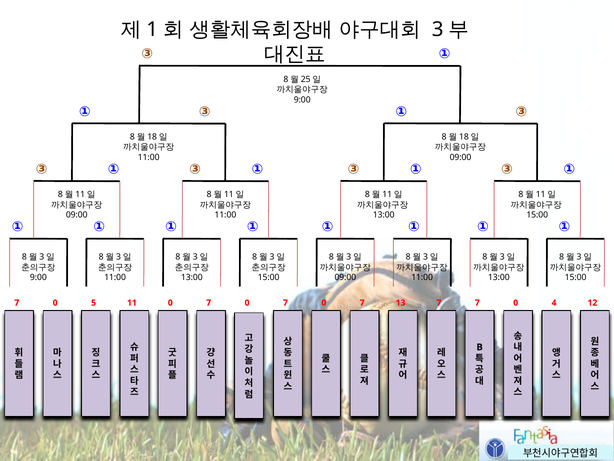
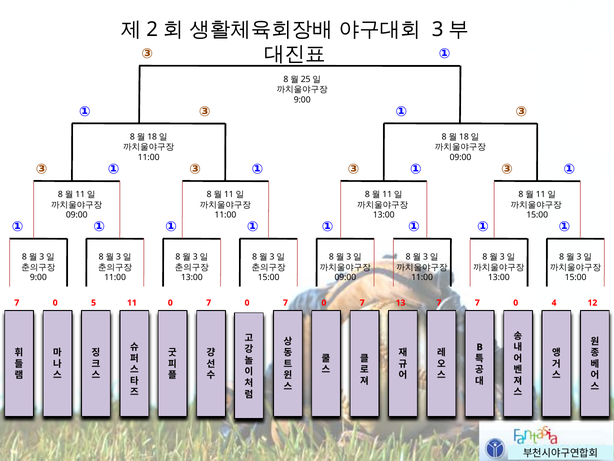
1: 1 -> 2 (152, 29)
